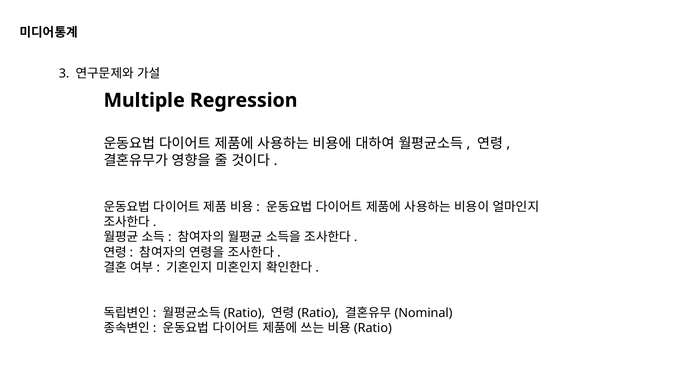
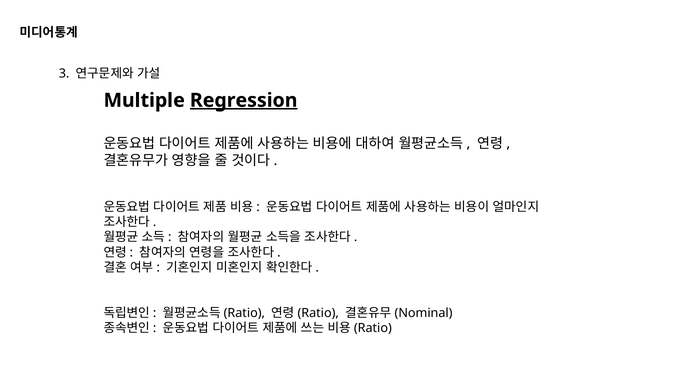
Regression underline: none -> present (244, 100)
